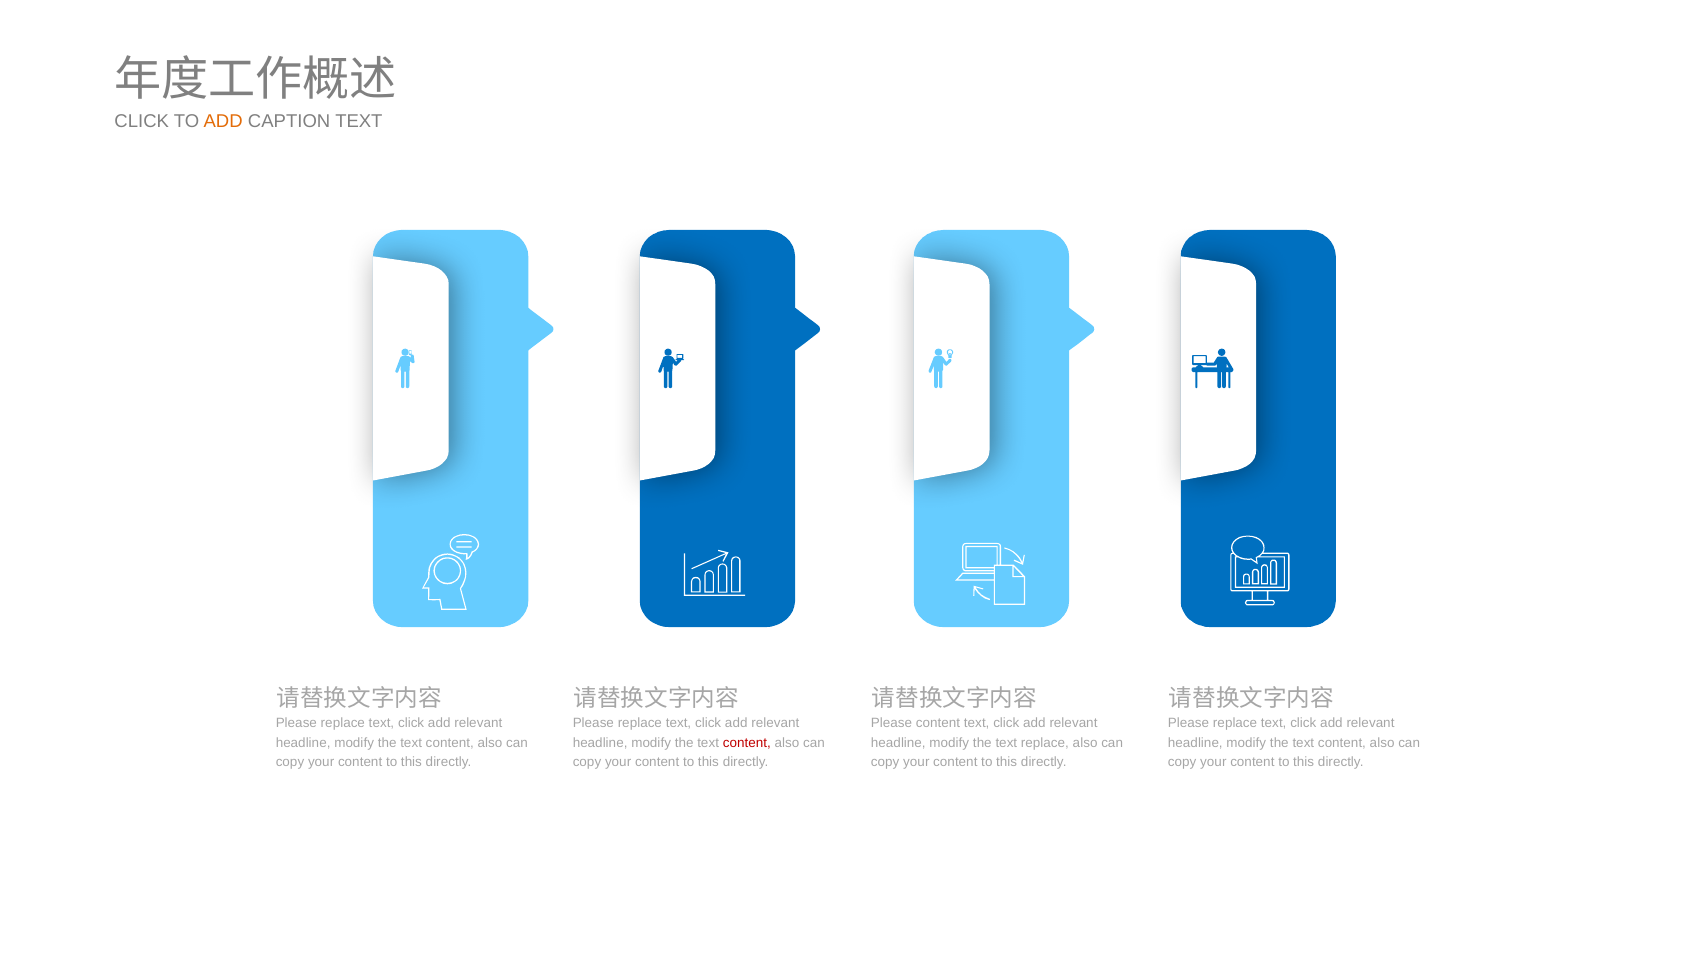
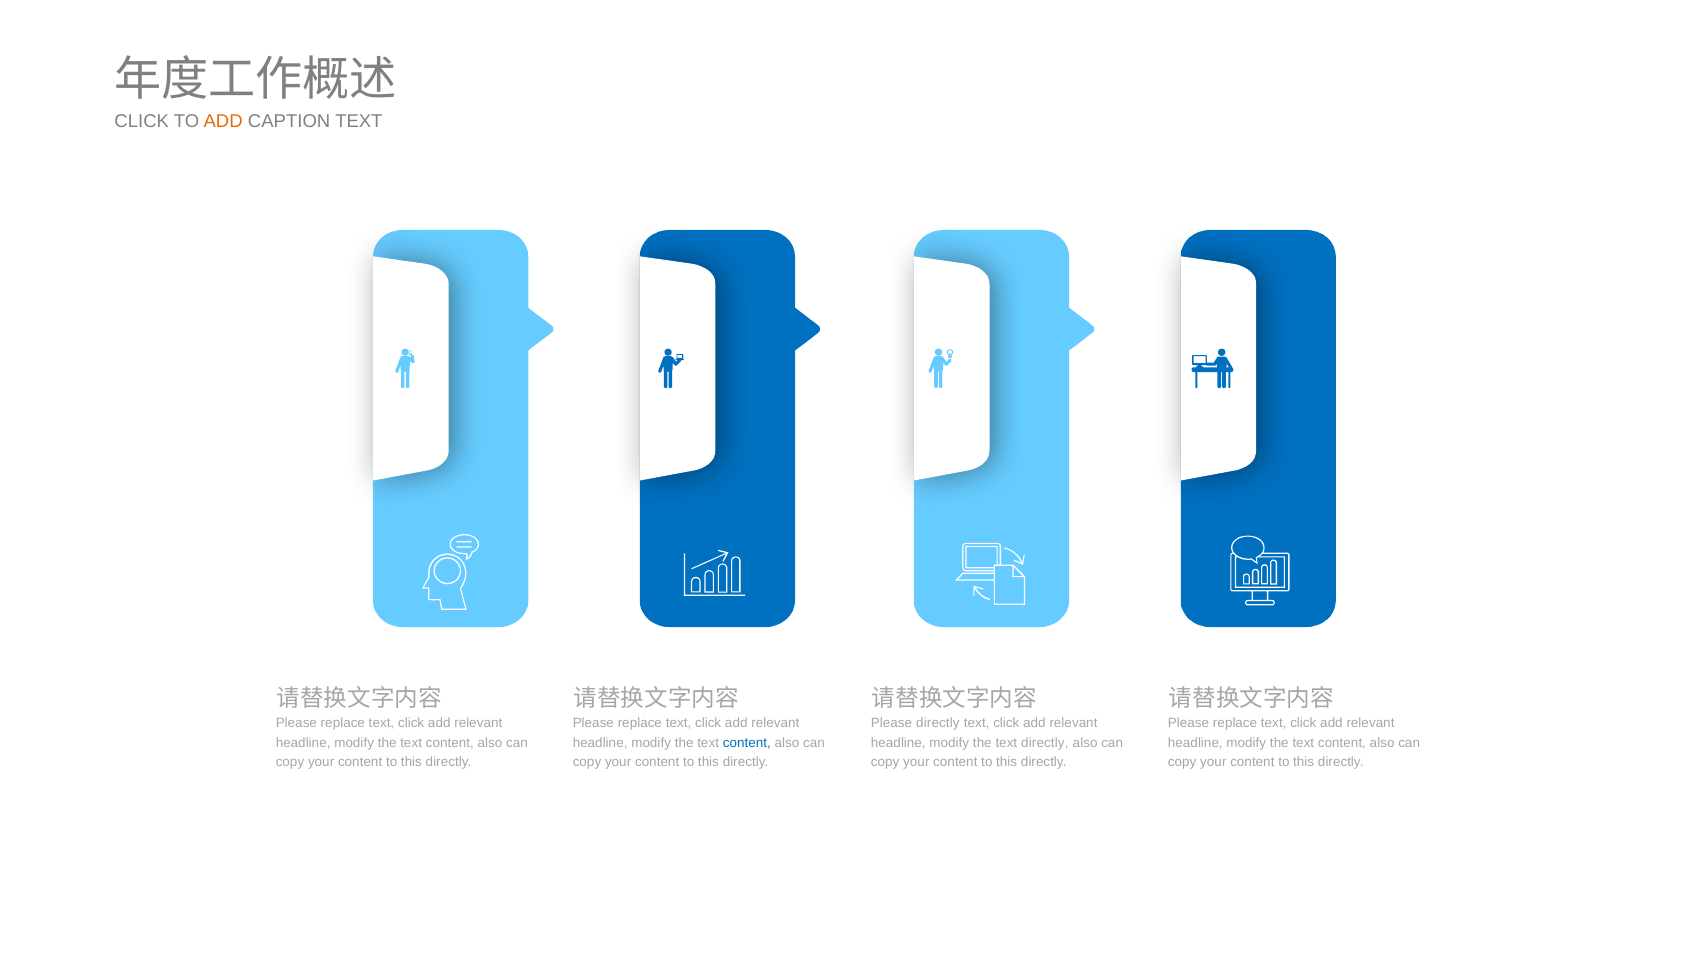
Please content: content -> directly (938, 724)
content colour: red -> blue (747, 743)
text replace: replace -> directly (1045, 743)
